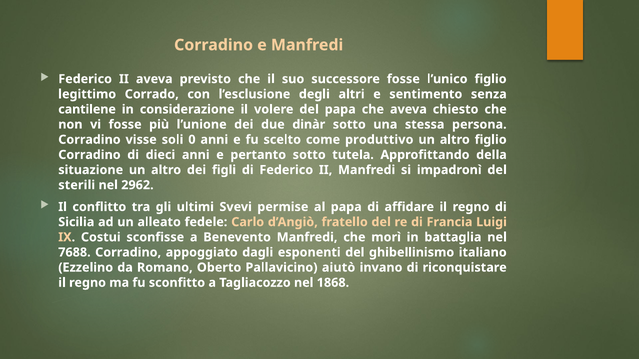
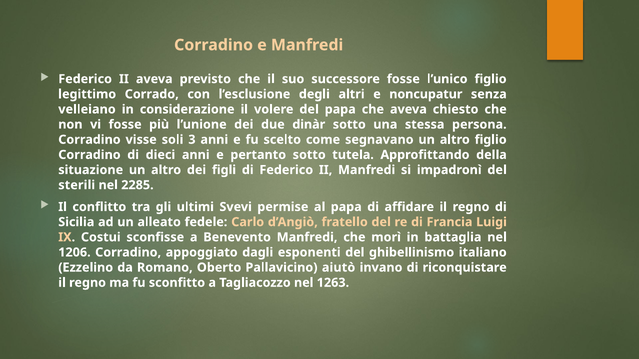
sentimento: sentimento -> noncupatur (426, 94)
cantilene: cantilene -> velleiano (87, 109)
0: 0 -> 3 (192, 140)
produttivo: produttivo -> segnavano (379, 140)
2962: 2962 -> 2285 (137, 185)
7688: 7688 -> 1206 (74, 253)
1868: 1868 -> 1263 (333, 283)
